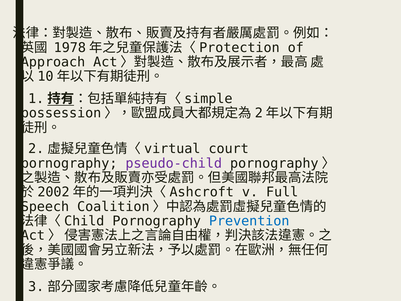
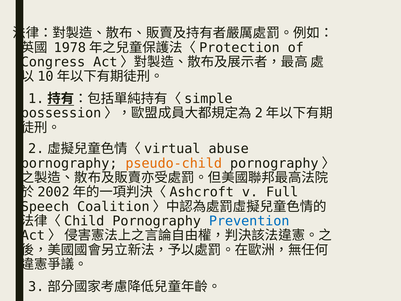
Approach: Approach -> Congress (53, 62)
court: court -> abuse (229, 149)
pseudo-child colour: purple -> orange (174, 163)
